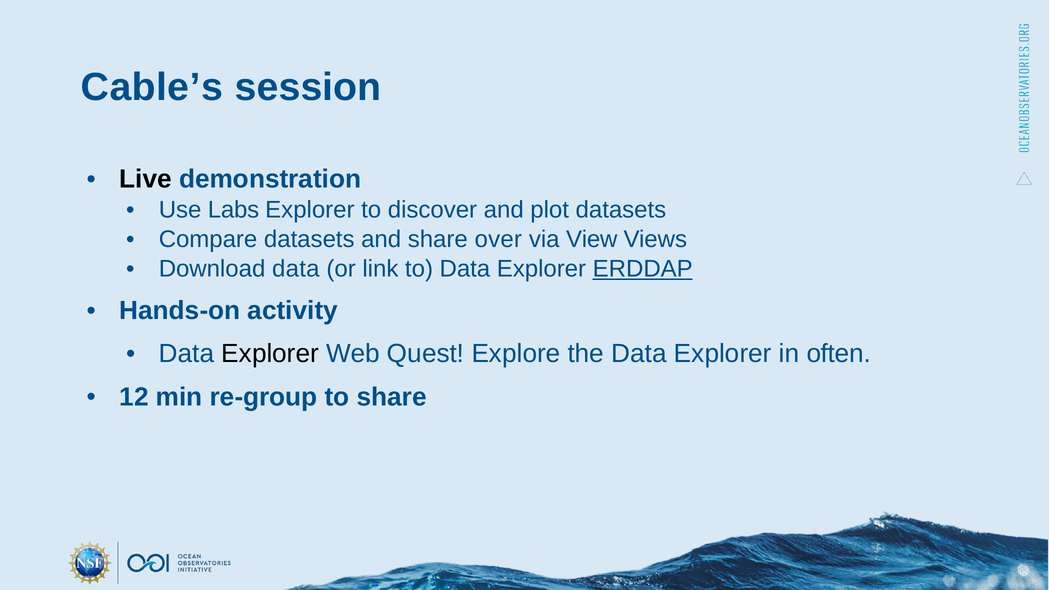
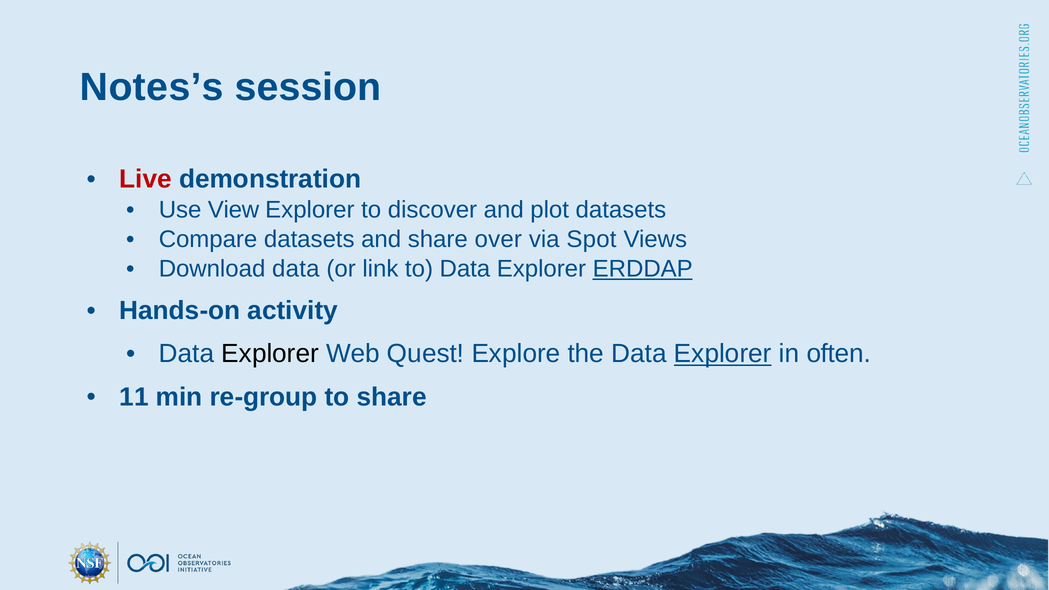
Cable’s: Cable’s -> Notes’s (152, 87)
Live colour: black -> red (146, 179)
Labs: Labs -> View (233, 210)
View: View -> Spot (591, 239)
Explorer underline: none -> present (723, 354)
12: 12 -> 11 (134, 397)
